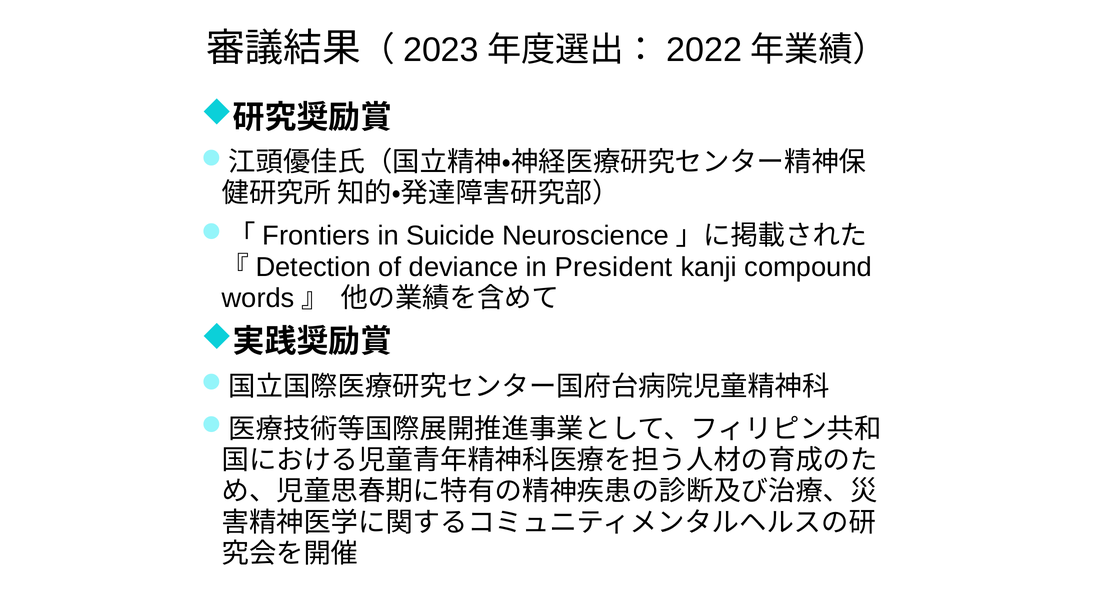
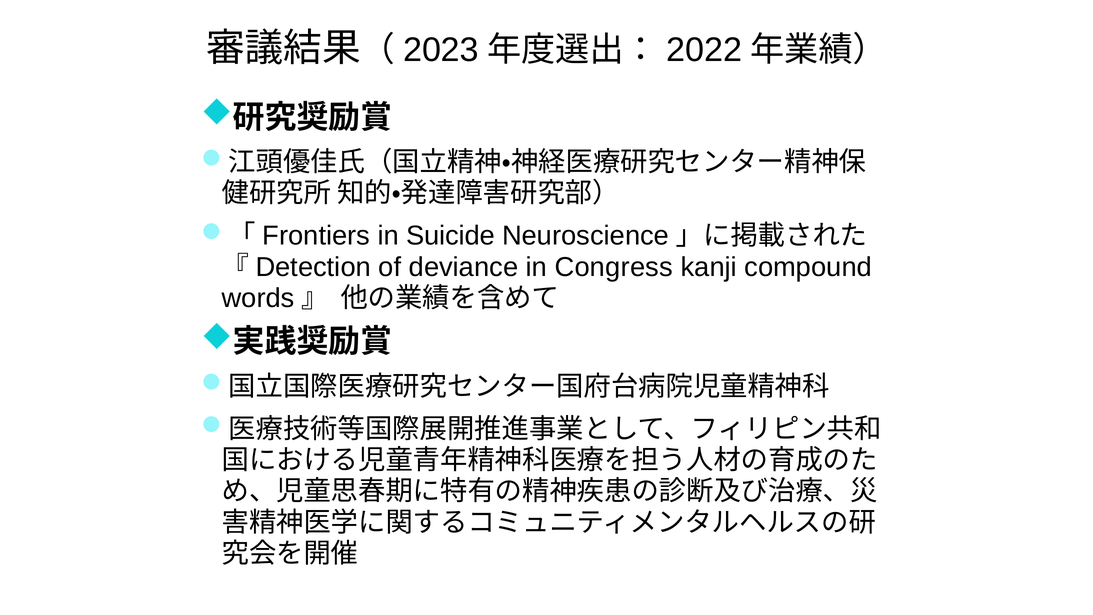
President: President -> Congress (614, 267)
